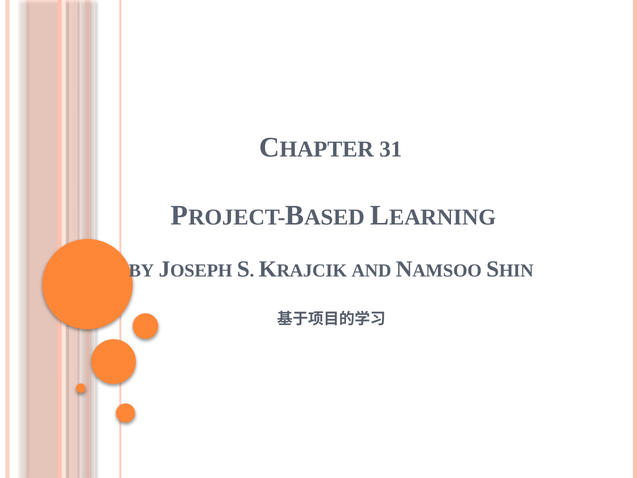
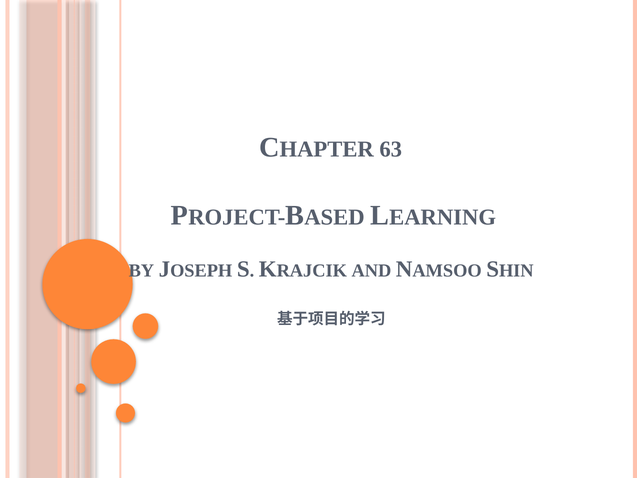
31: 31 -> 63 (391, 149)
